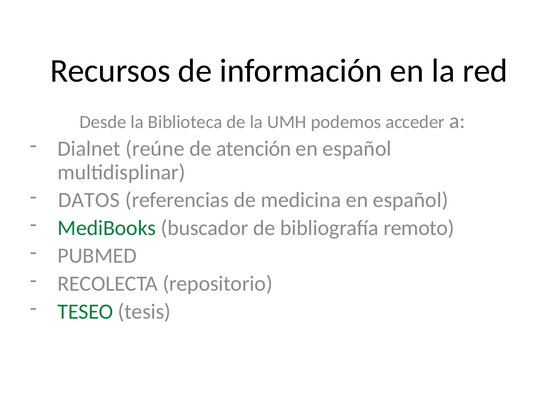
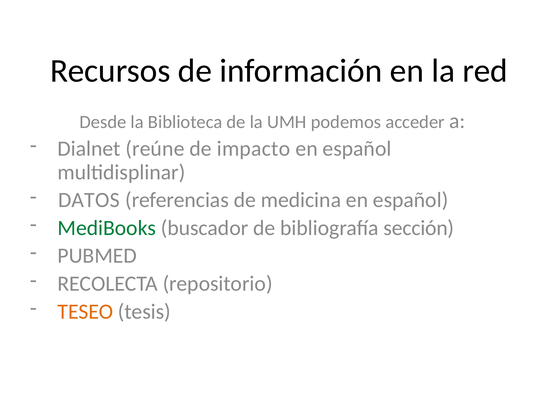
atención: atención -> impacto (254, 149)
remoto: remoto -> sección (419, 228)
TESEO colour: green -> orange (85, 312)
